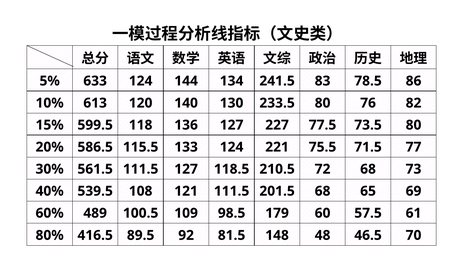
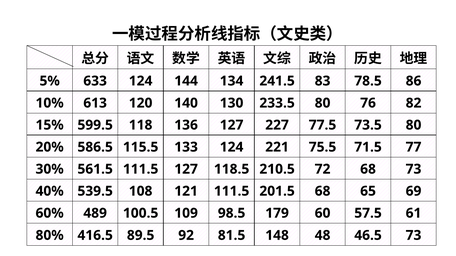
46.5 70: 70 -> 73 (414, 236)
